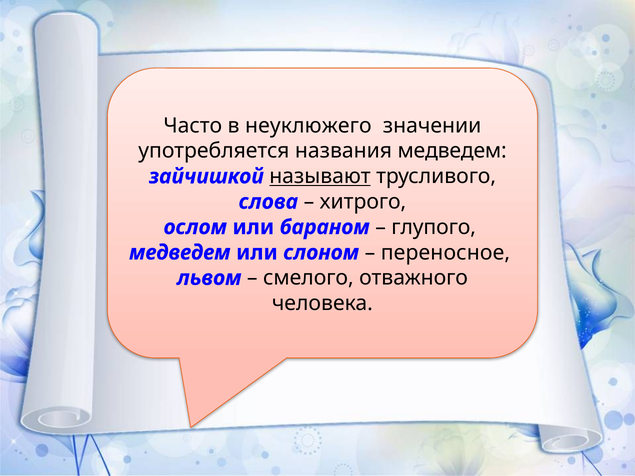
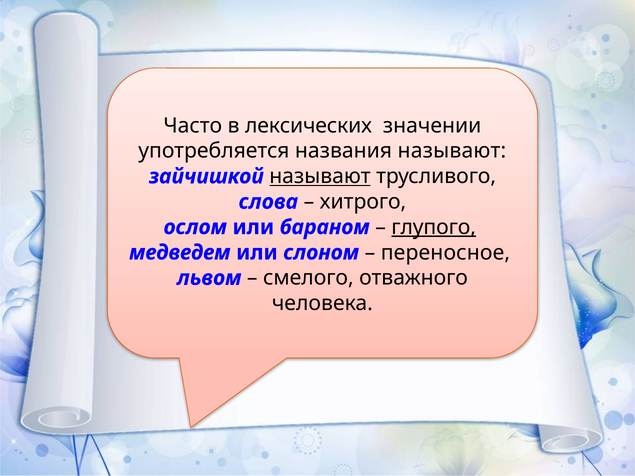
неуклюжего: неуклюжего -> лексических (309, 126)
названия медведем: медведем -> называют (452, 151)
глупого underline: none -> present (434, 227)
